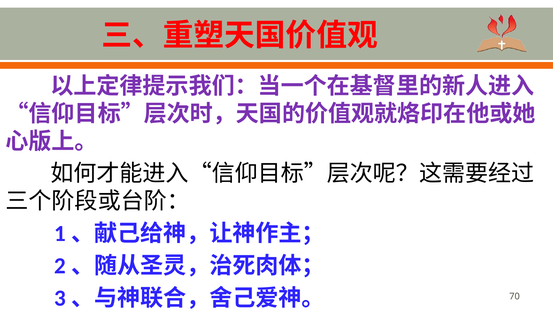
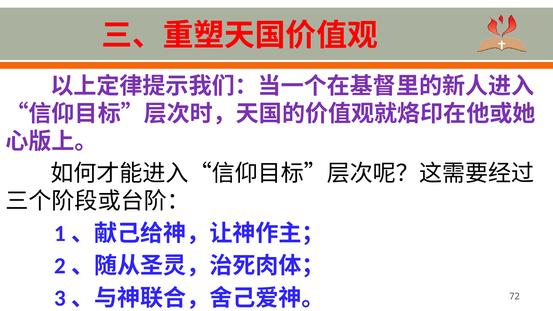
70: 70 -> 72 (515, 296)
